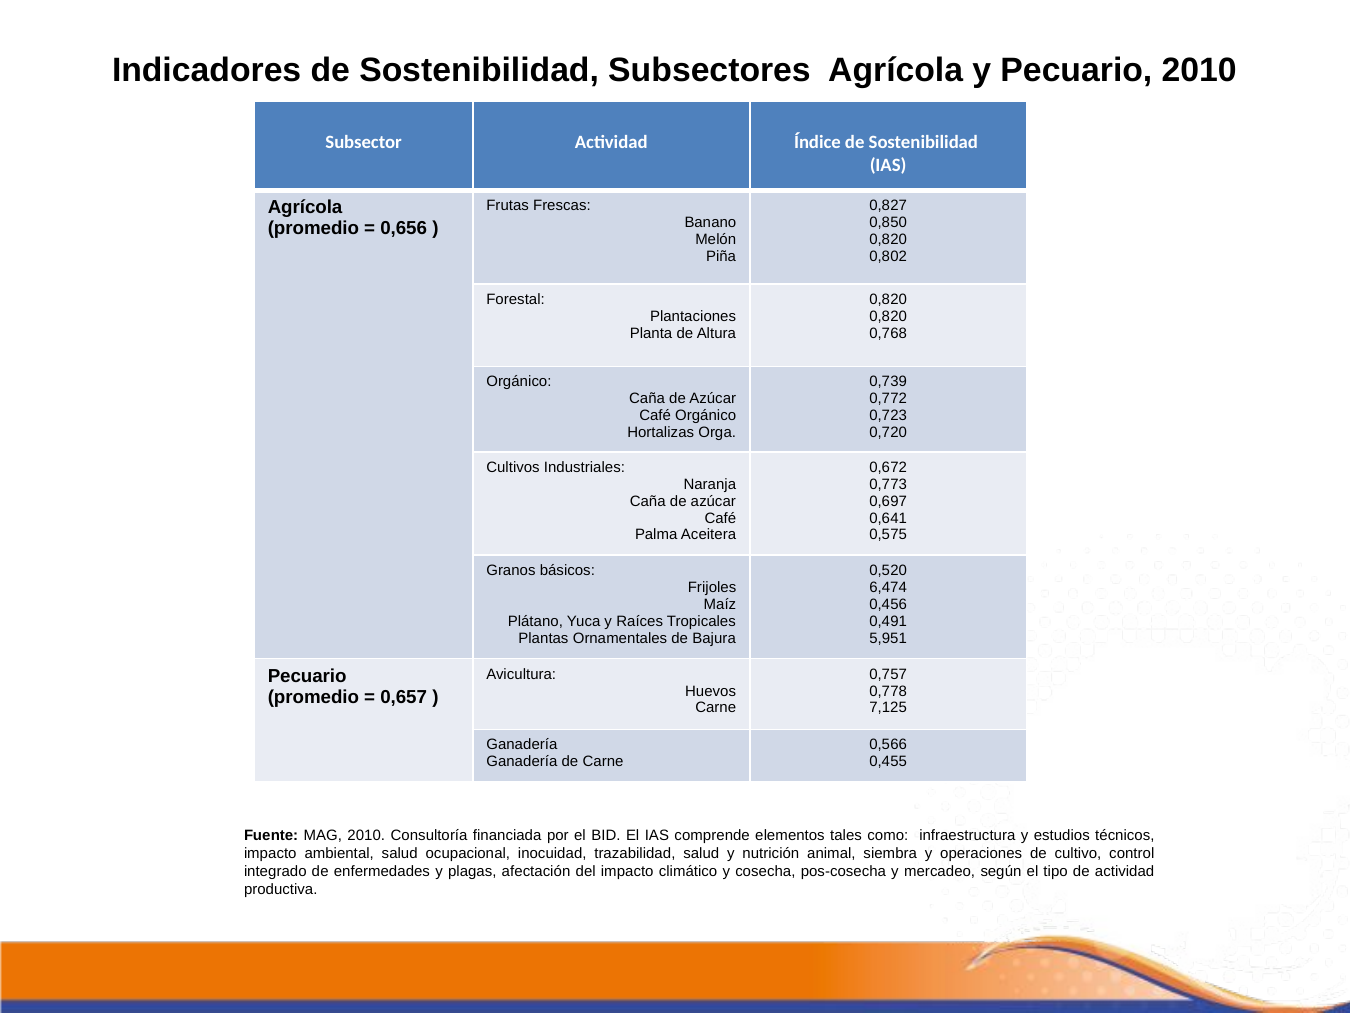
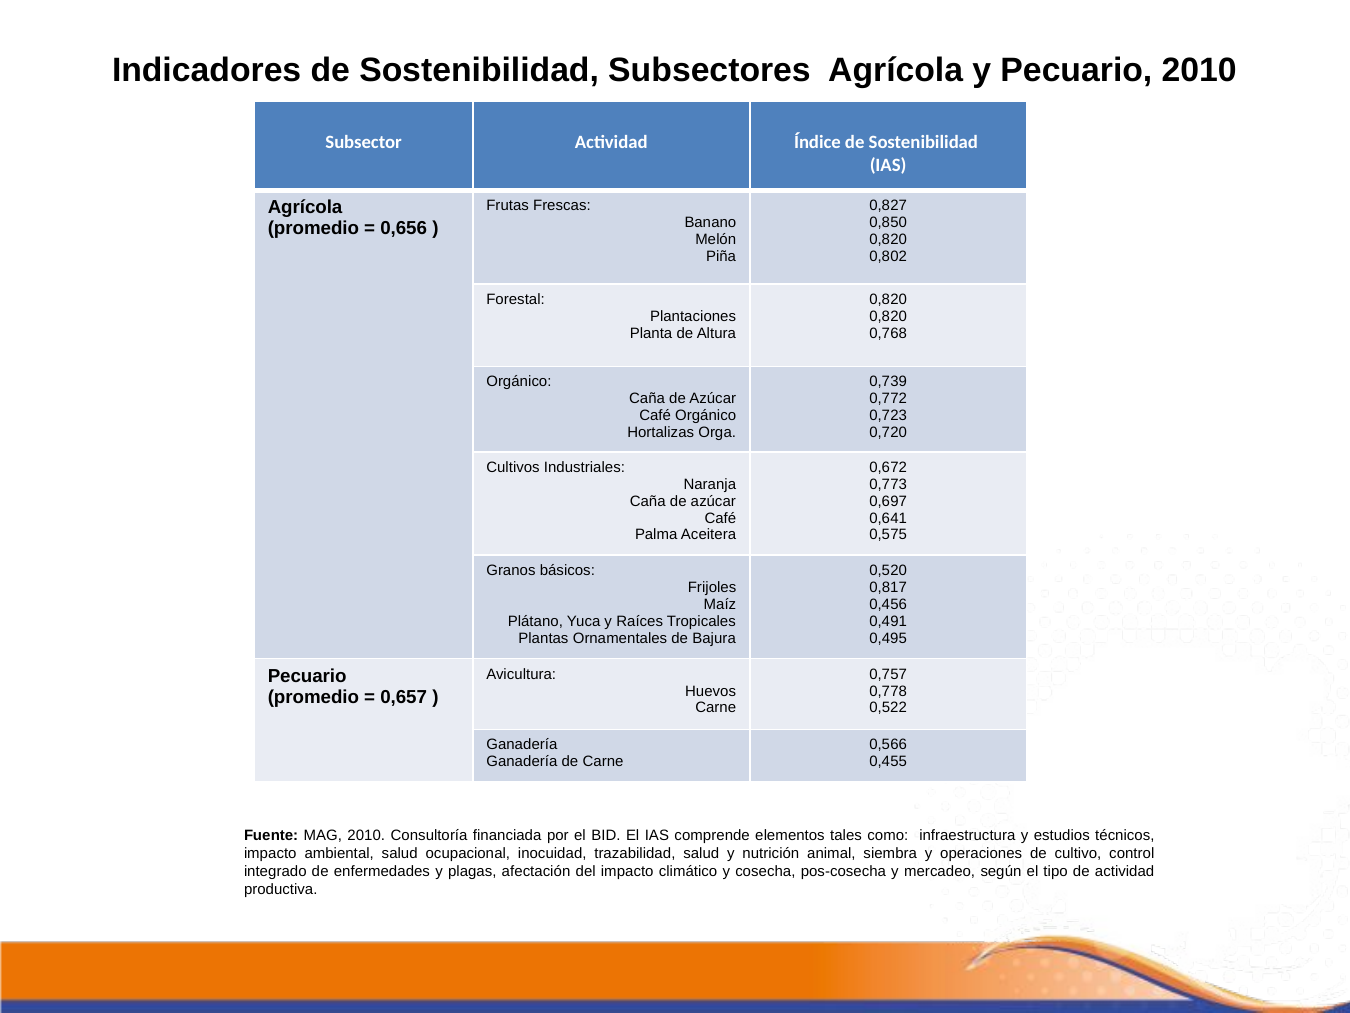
6,474: 6,474 -> 0,817 (888, 587)
5,951: 5,951 -> 0,495 (888, 638)
7,125: 7,125 -> 0,522 (888, 708)
